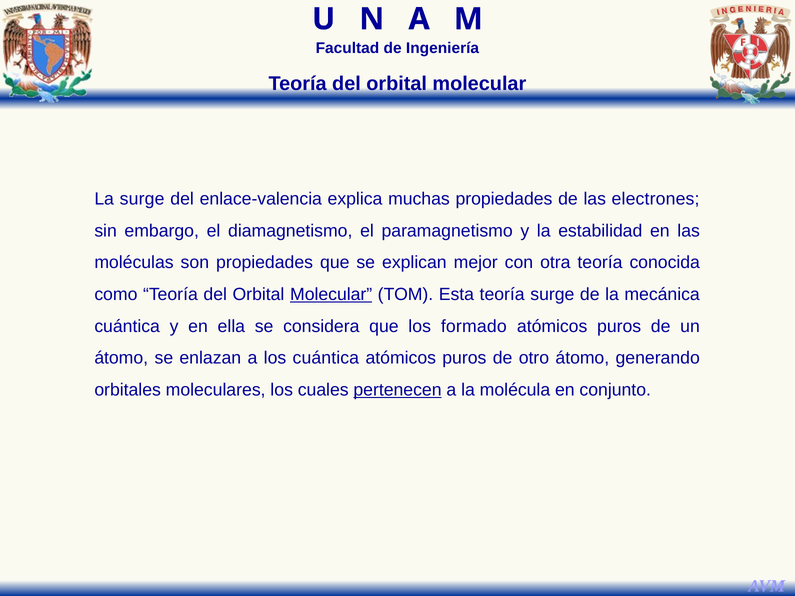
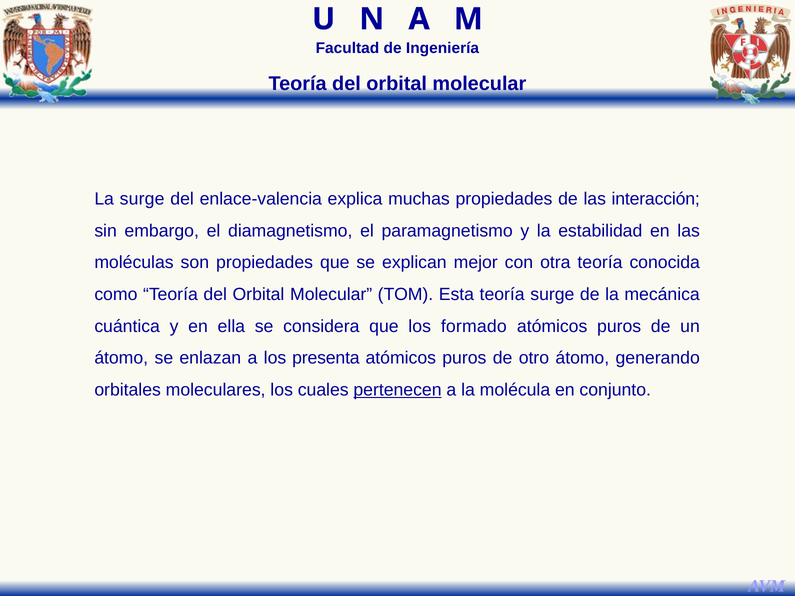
electrones: electrones -> interacción (656, 199)
Molecular underline: present -> none (331, 295)
los cuántica: cuántica -> presenta (326, 358)
